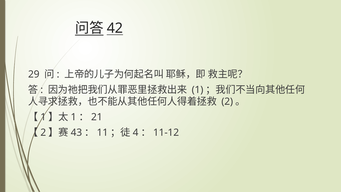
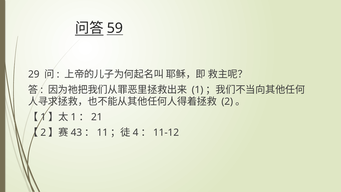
42: 42 -> 59 (115, 28)
